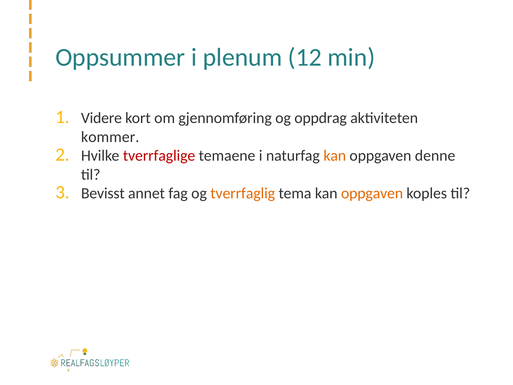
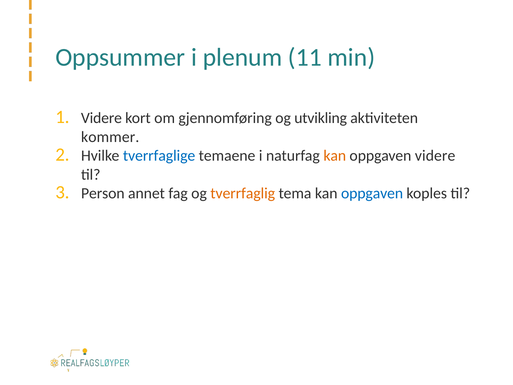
12: 12 -> 11 (305, 57)
oppdrag: oppdrag -> utvikling (321, 118)
tverrfaglige colour: red -> blue (159, 156)
oppgaven denne: denne -> videre (435, 156)
Bevisst: Bevisst -> Person (103, 193)
oppgaven colour: orange -> blue (372, 193)
